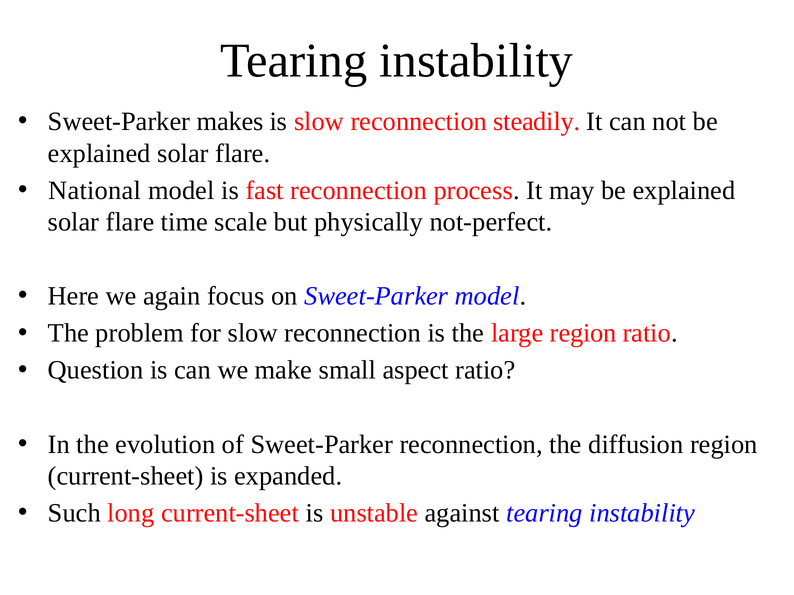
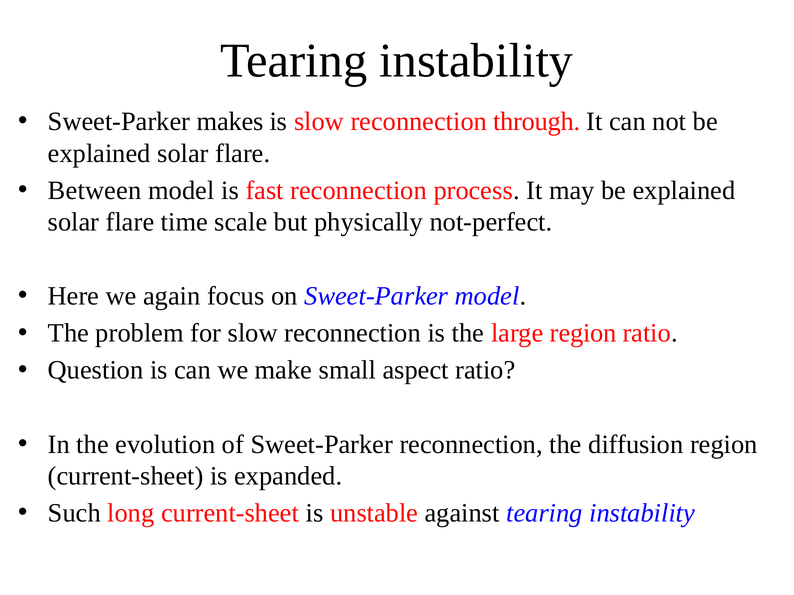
steadily: steadily -> through (537, 122)
National: National -> Between (95, 191)
